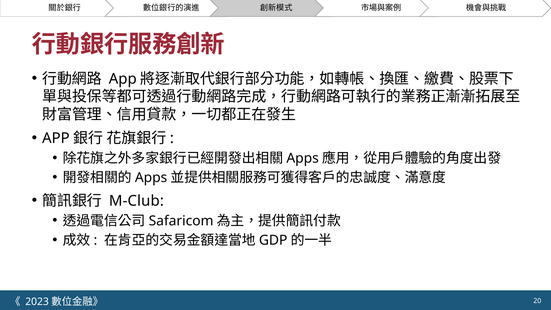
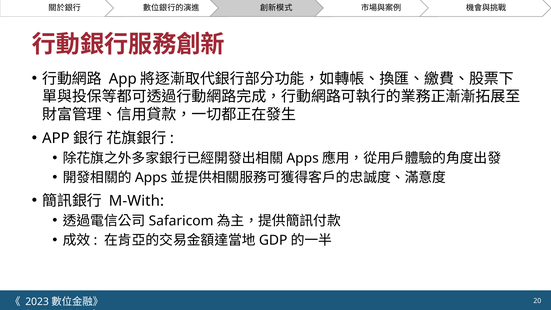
M-Club: M-Club -> M-With (136, 201)
